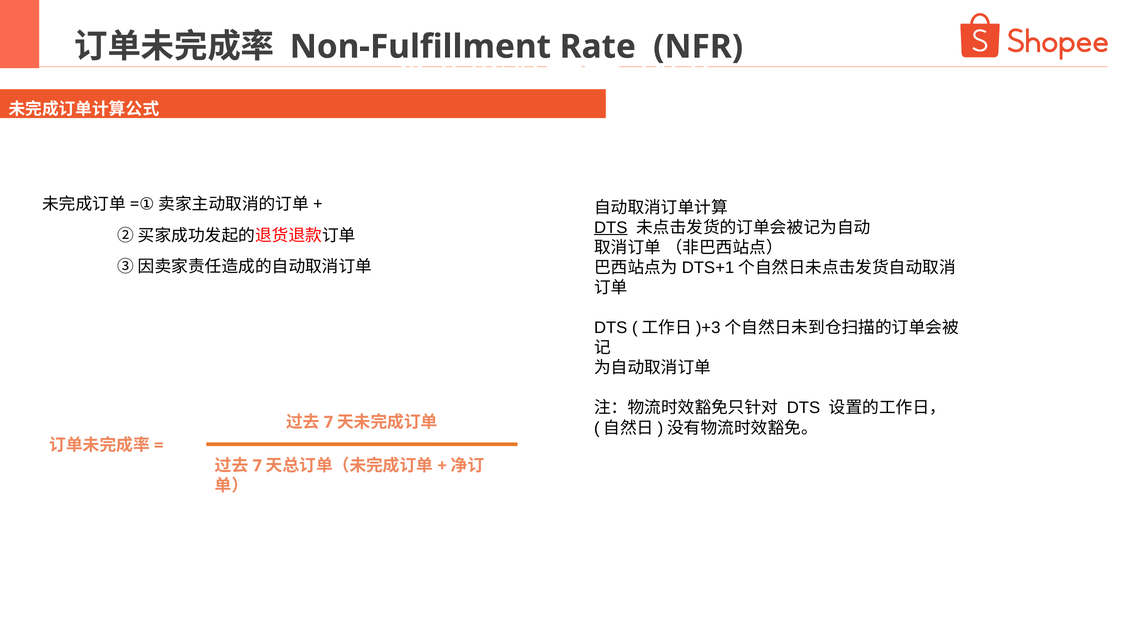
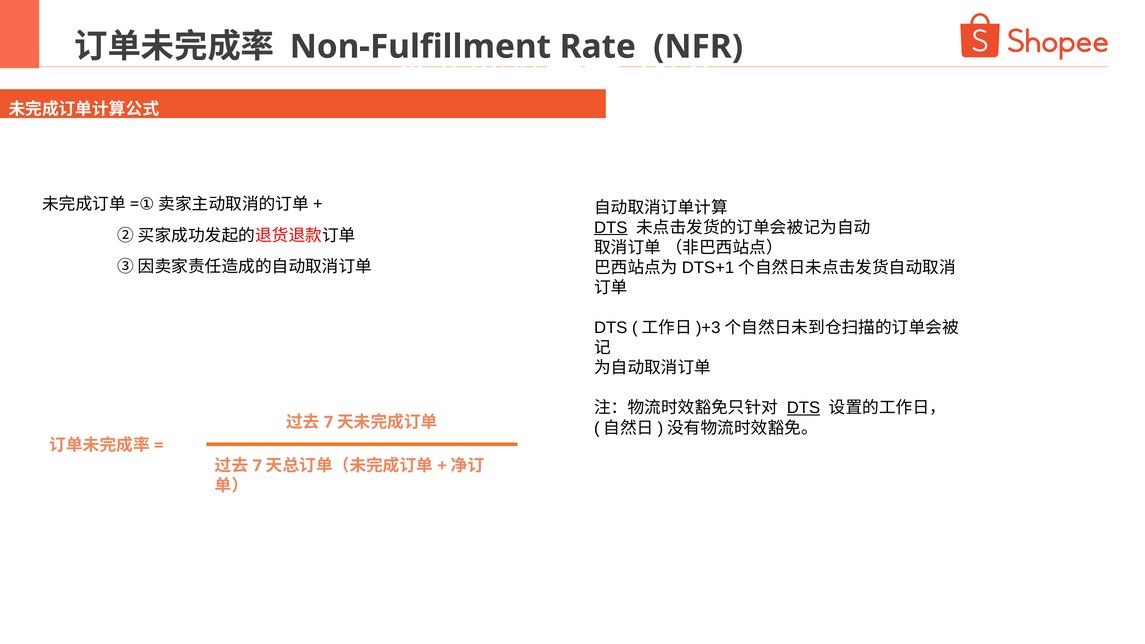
DTS underline: none -> present (803, 408)
